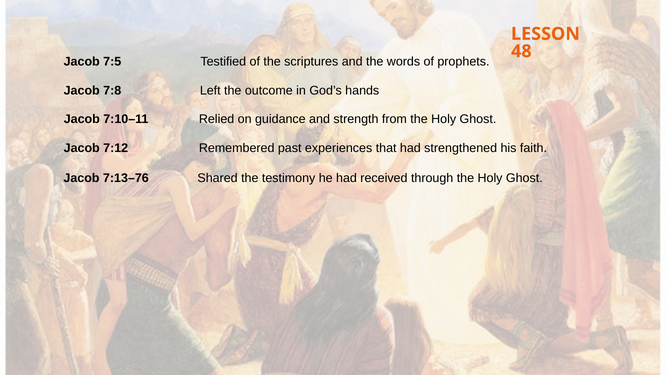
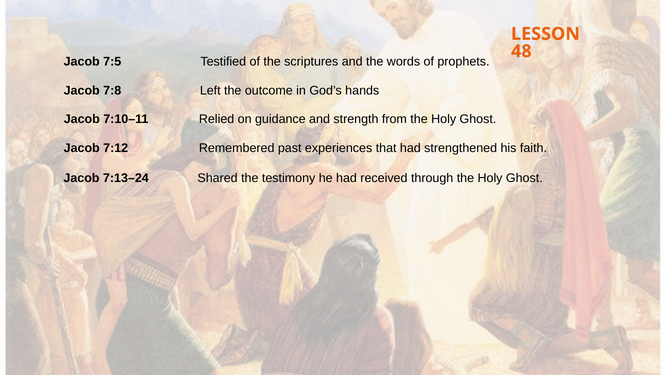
7:13–76: 7:13–76 -> 7:13–24 (126, 178)
